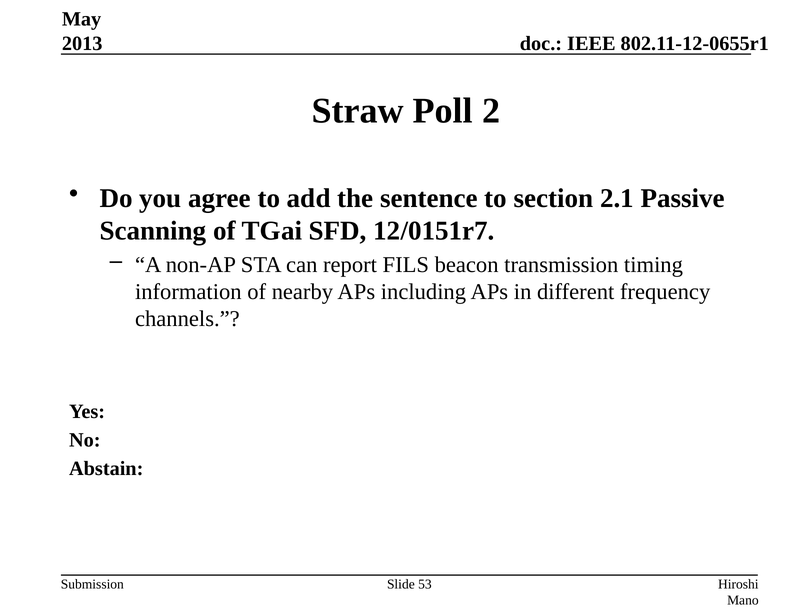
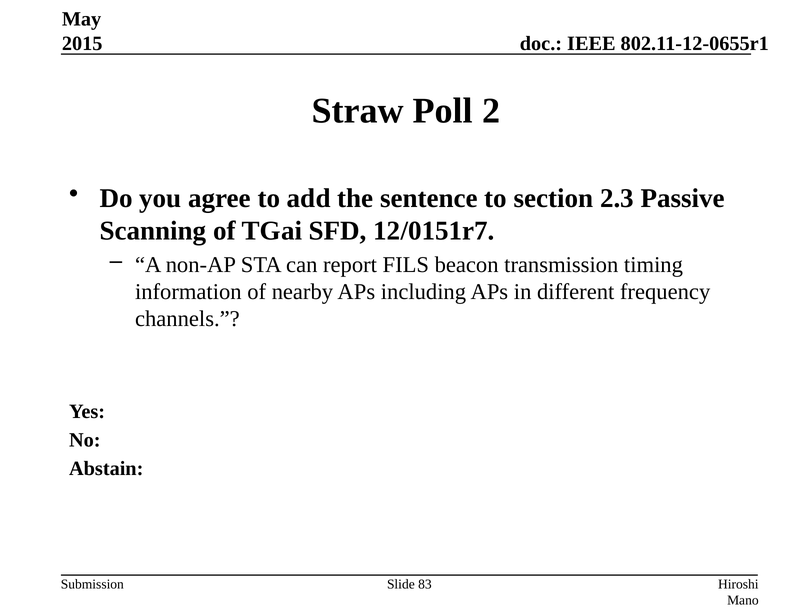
2013: 2013 -> 2015 (82, 43)
2.1: 2.1 -> 2.3 (617, 198)
53: 53 -> 83 (425, 584)
